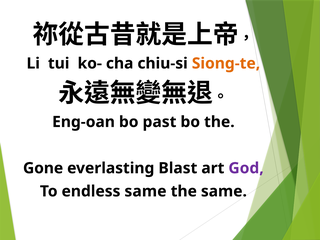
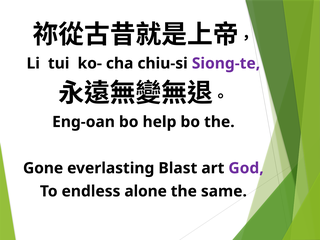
Siong-te colour: orange -> purple (226, 63)
past: past -> help (160, 122)
endless same: same -> alone (146, 191)
